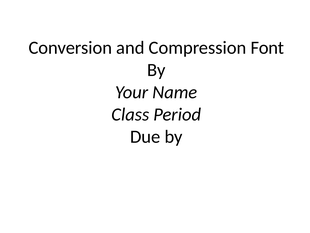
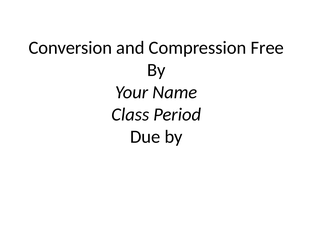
Font: Font -> Free (267, 48)
